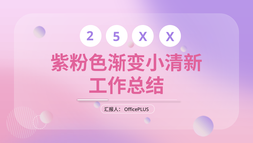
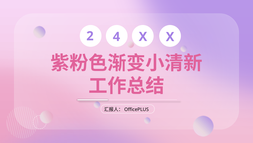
5: 5 -> 4 (116, 37)
